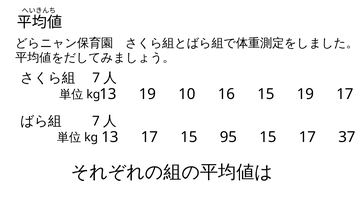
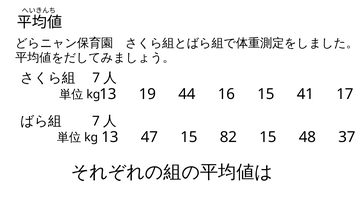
10: 10 -> 44 (187, 94)
15 19: 19 -> 41 (305, 94)
13 17: 17 -> 47 (149, 137)
95: 95 -> 82 (228, 137)
15 17: 17 -> 48 (307, 137)
